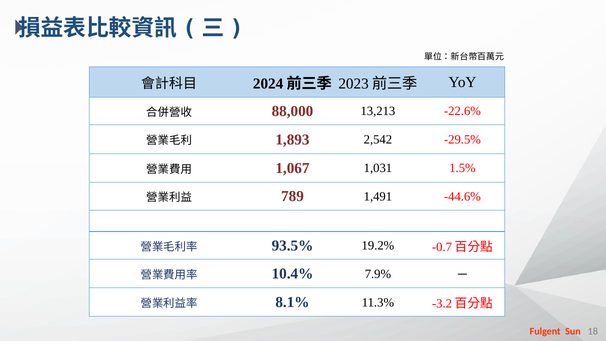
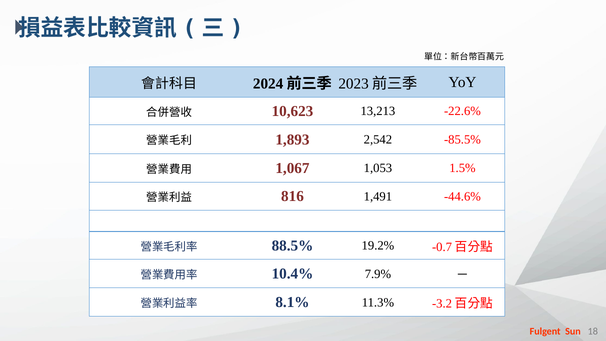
88,000: 88,000 -> 10,623 (292, 111)
-29.5%: -29.5% -> -85.5% (462, 140)
1,031: 1,031 -> 1,053 (378, 168)
789: 789 -> 816 (292, 196)
93.5%: 93.5% -> 88.5% (292, 246)
